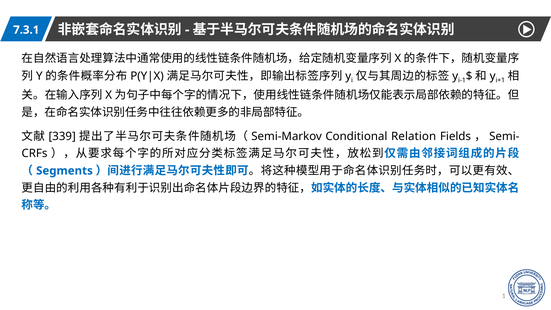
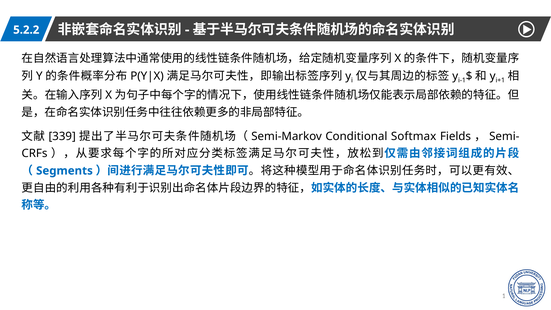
7.3.1: 7.3.1 -> 5.2.2 (26, 30)
Relation: Relation -> Softmax (414, 136)
